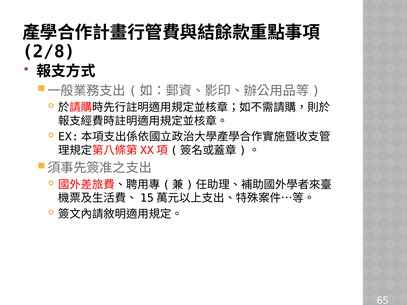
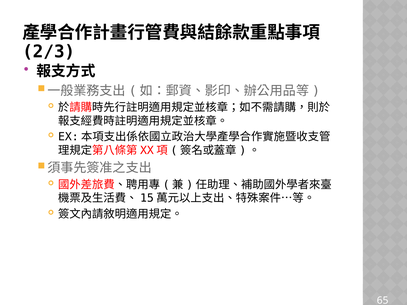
2/8: 2/8 -> 2/3 (49, 52)
